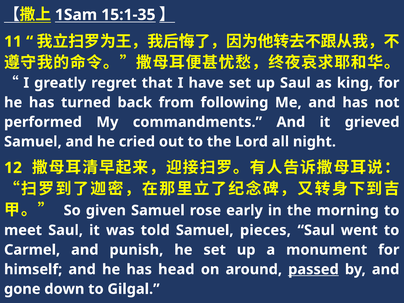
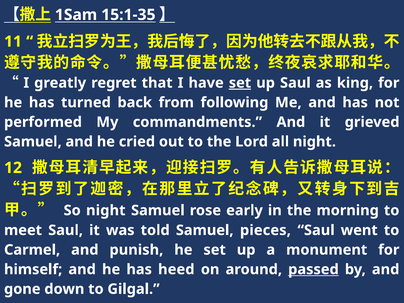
set underline: none -> present (240, 83)
So given: given -> night (106, 210)
head: head -> heed (176, 269)
